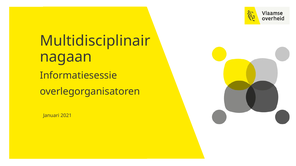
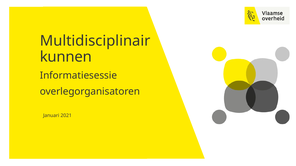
nagaan: nagaan -> kunnen (66, 57)
